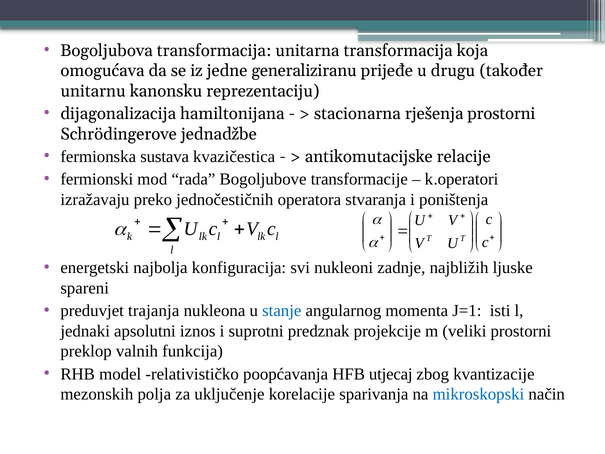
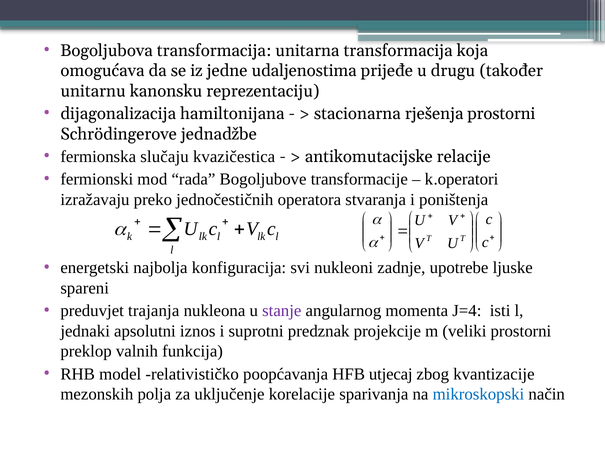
generaliziranu: generaliziranu -> udaljenostima (304, 71)
sustava: sustava -> slučaju (165, 157)
najbližih: najbližih -> upotrebe (459, 268)
stanje colour: blue -> purple (282, 311)
J=1: J=1 -> J=4 (467, 311)
